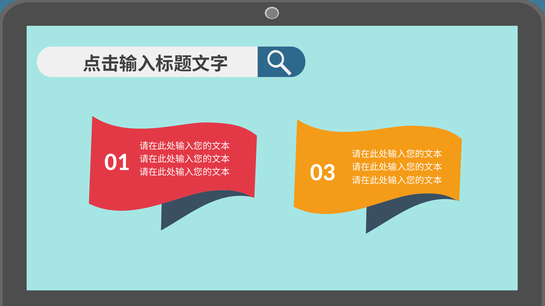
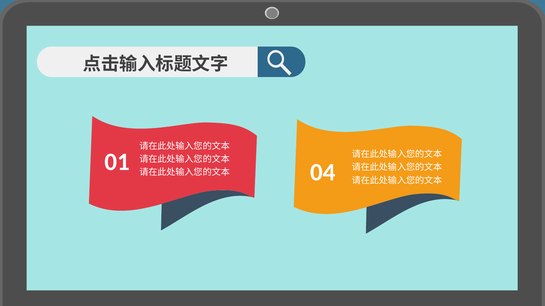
03: 03 -> 04 (323, 173)
